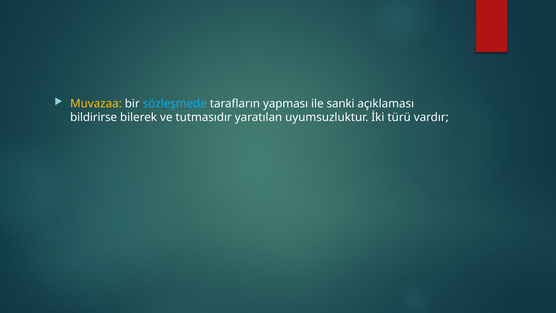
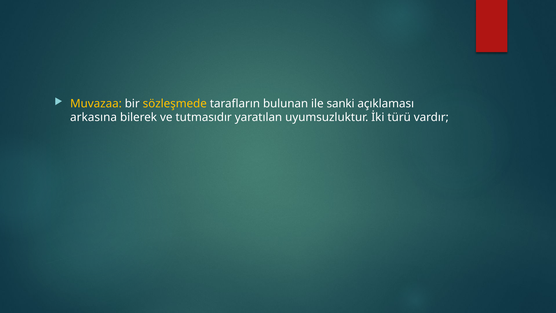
sözleşmede colour: light blue -> yellow (175, 103)
yapması: yapması -> bulunan (286, 103)
bildirirse: bildirirse -> arkasına (94, 117)
